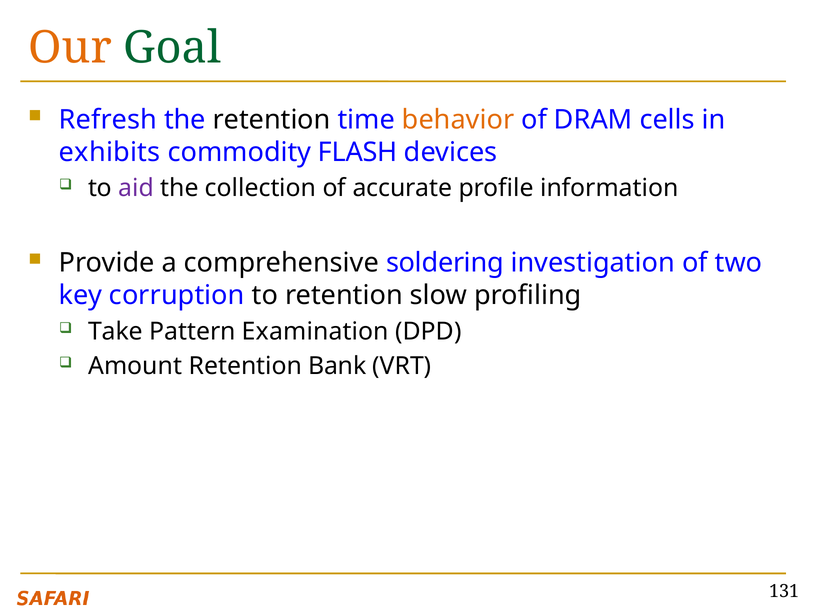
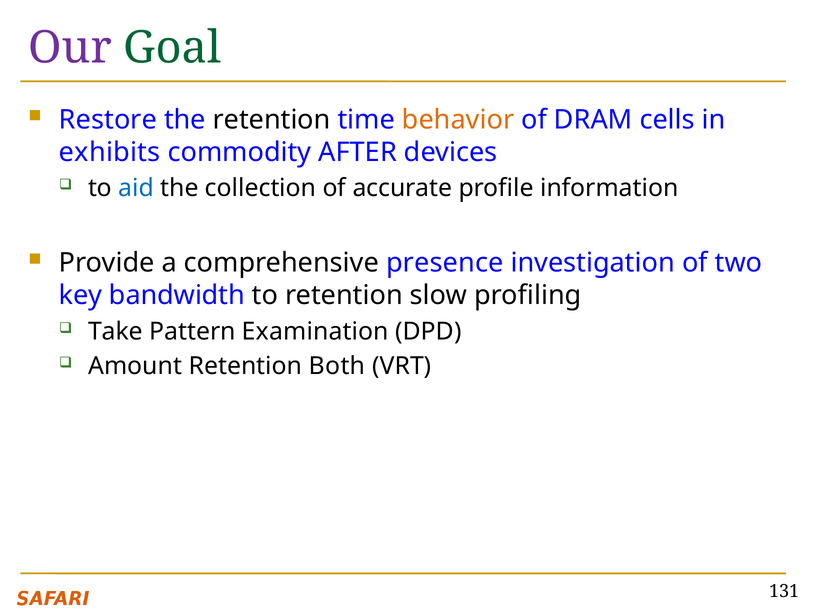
Our colour: orange -> purple (70, 48)
Refresh: Refresh -> Restore (108, 120)
FLASH: FLASH -> AFTER (358, 152)
aid colour: purple -> blue (136, 188)
soldering: soldering -> presence (445, 263)
corruption: corruption -> bandwidth (177, 295)
Bank: Bank -> Both (337, 366)
